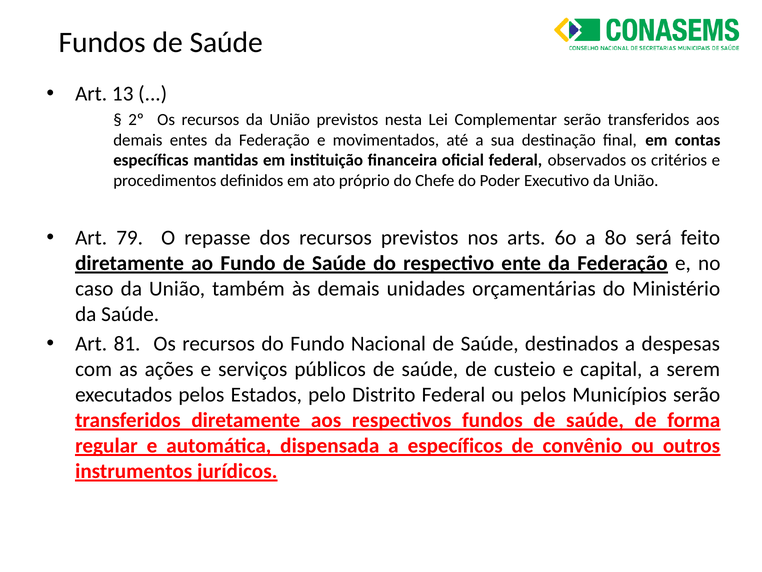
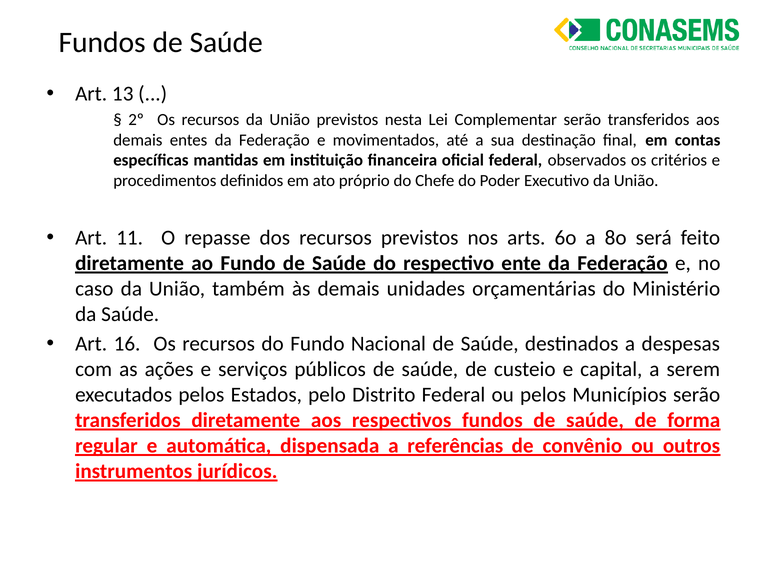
79: 79 -> 11 (130, 238)
81: 81 -> 16 (127, 344)
específicos: específicos -> referências (455, 445)
